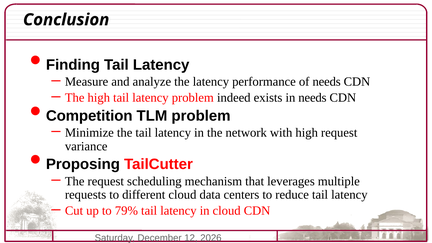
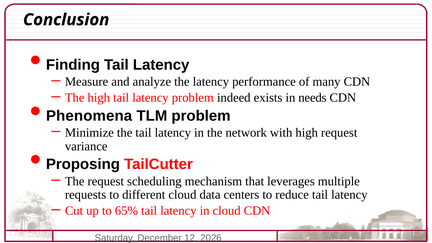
of needs: needs -> many (327, 82)
Competition: Competition -> Phenomena (89, 116)
79%: 79% -> 65% (126, 211)
